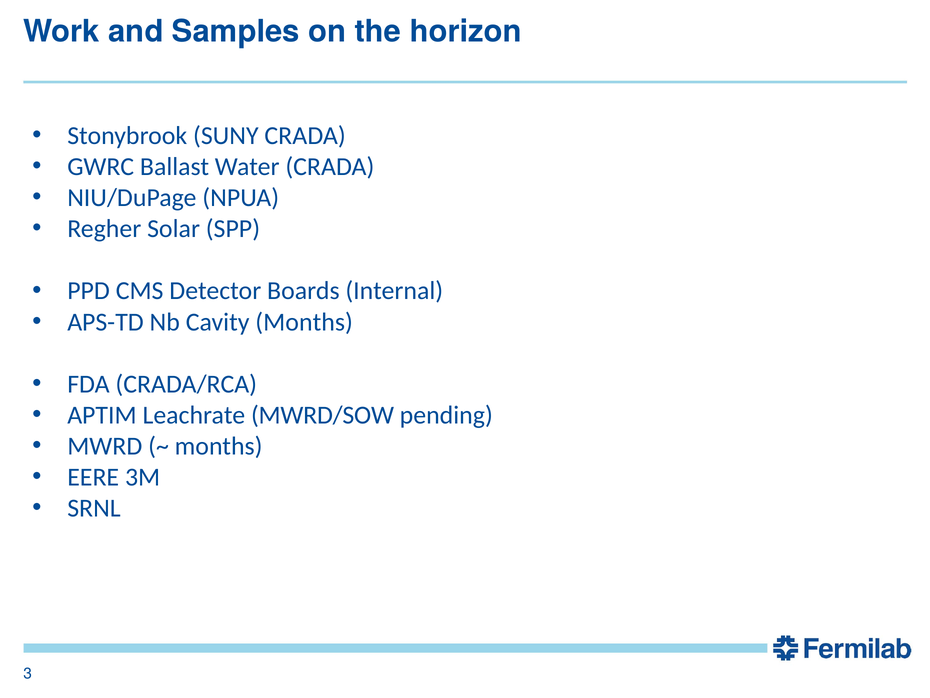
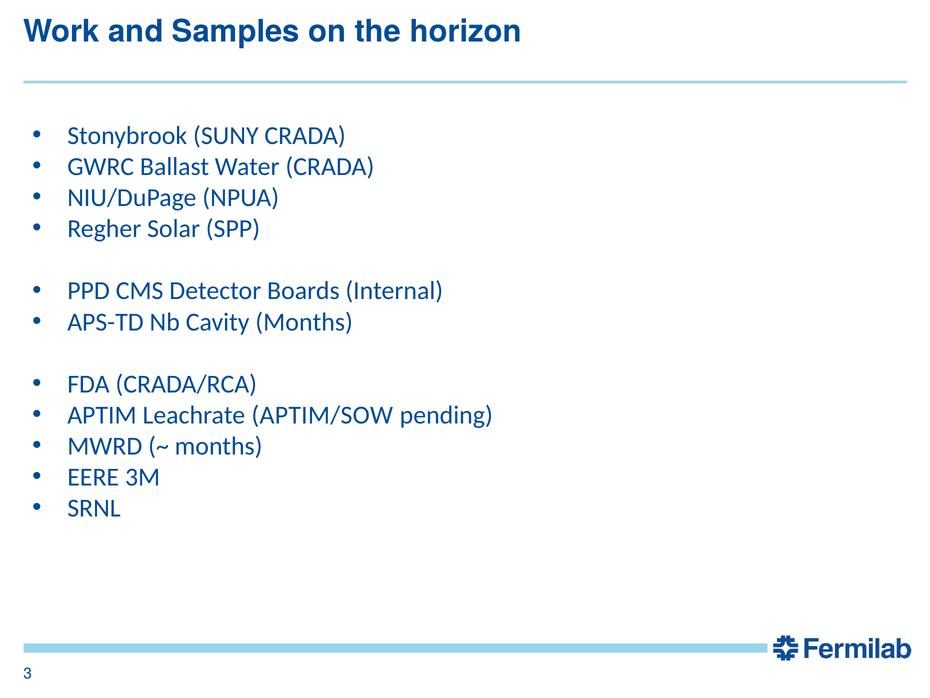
MWRD/SOW: MWRD/SOW -> APTIM/SOW (322, 415)
